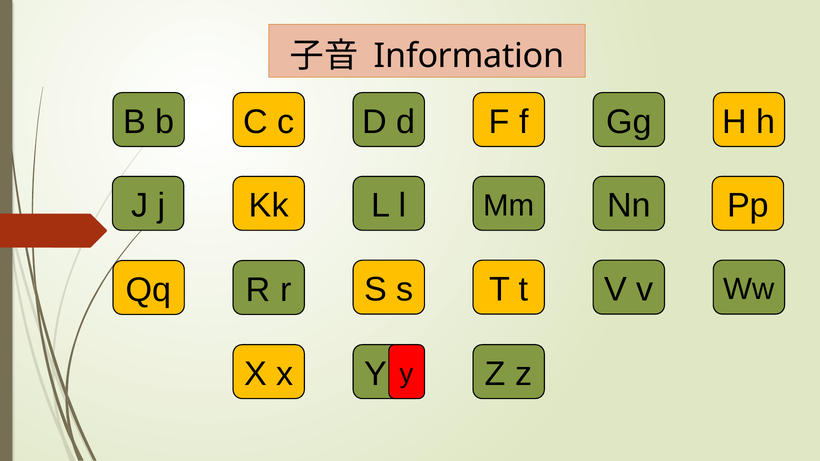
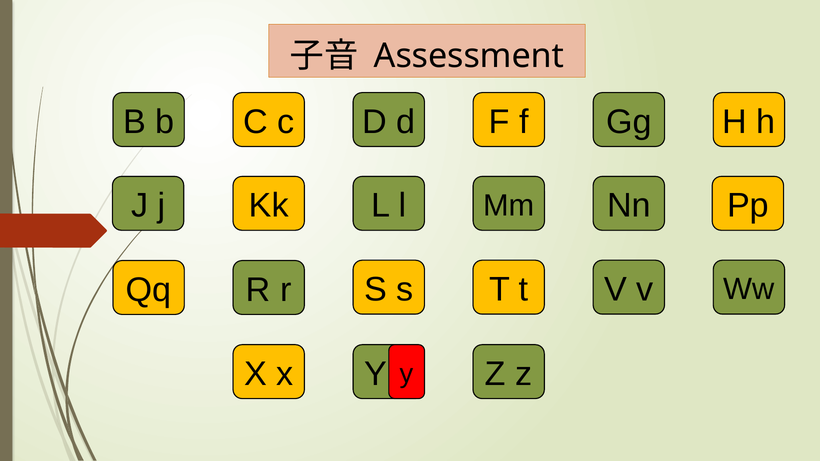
Information: Information -> Assessment (469, 56)
